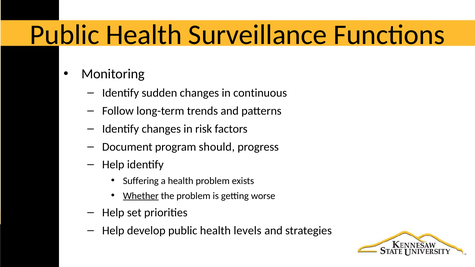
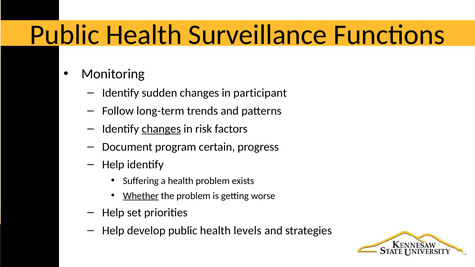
continuous: continuous -> participant (260, 93)
changes underline: none -> present (161, 129)
should: should -> certain (217, 147)
